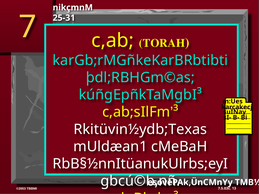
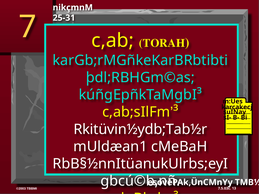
Rkitüvin½ydb;Texas: Rkitüvin½ydb;Texas -> Rkitüvin½ydb;Tab½r (140, 129)
